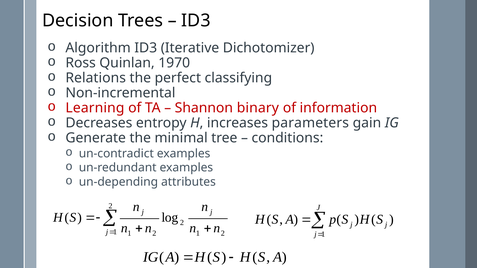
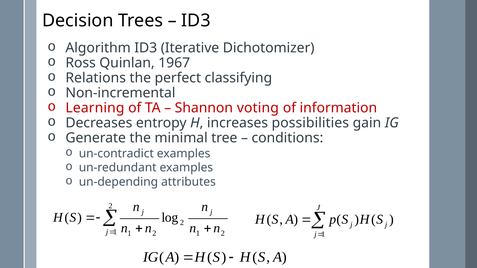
1970: 1970 -> 1967 (174, 63)
binary: binary -> voting (258, 108)
parameters: parameters -> possibilities (310, 123)
